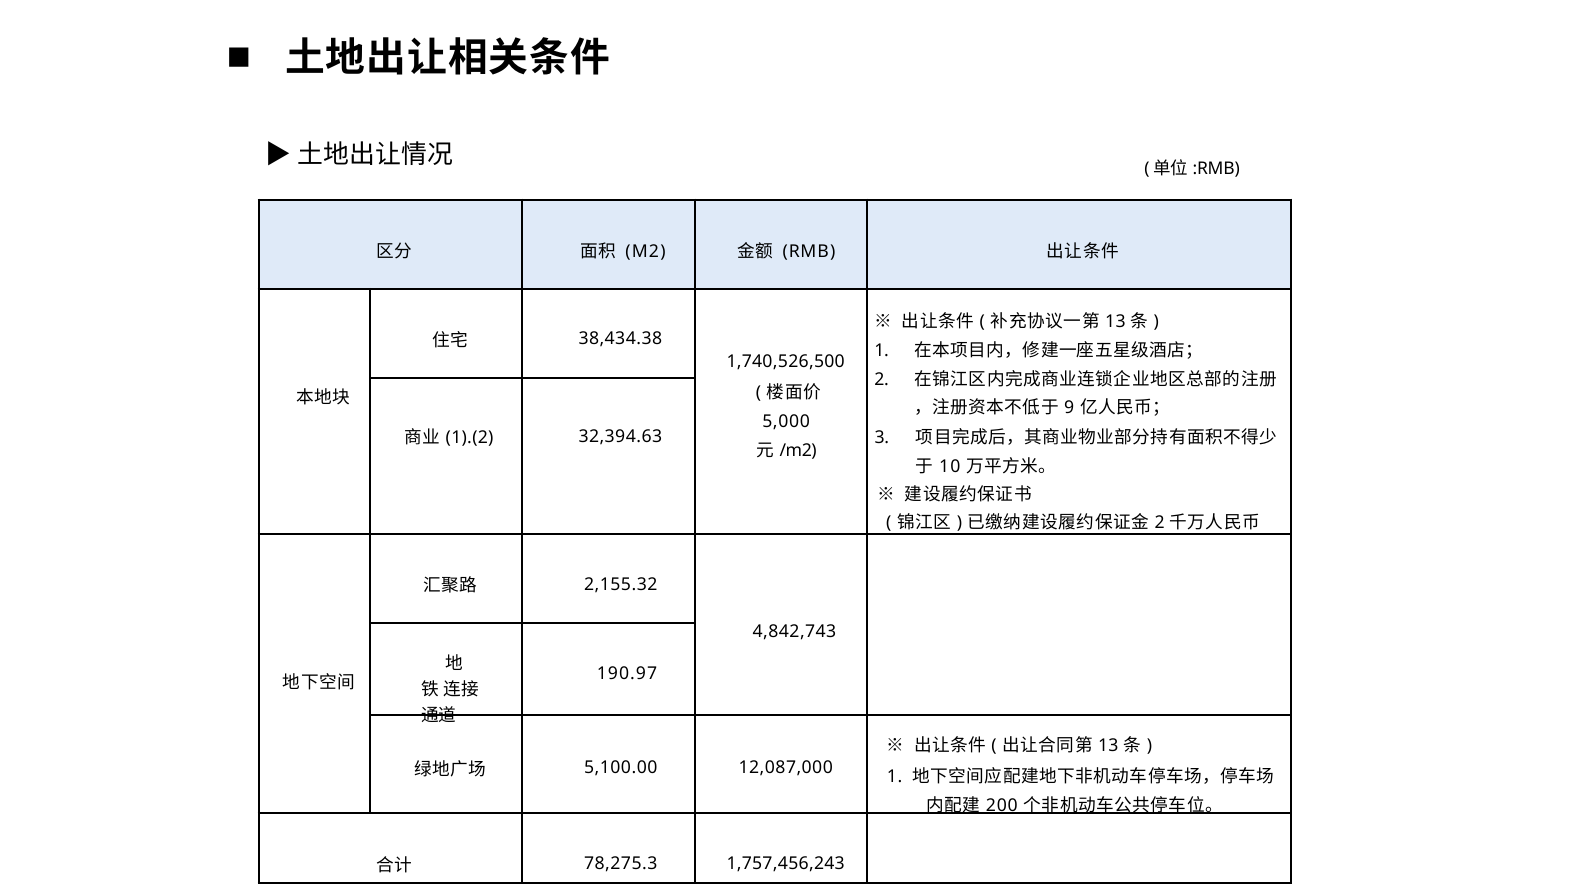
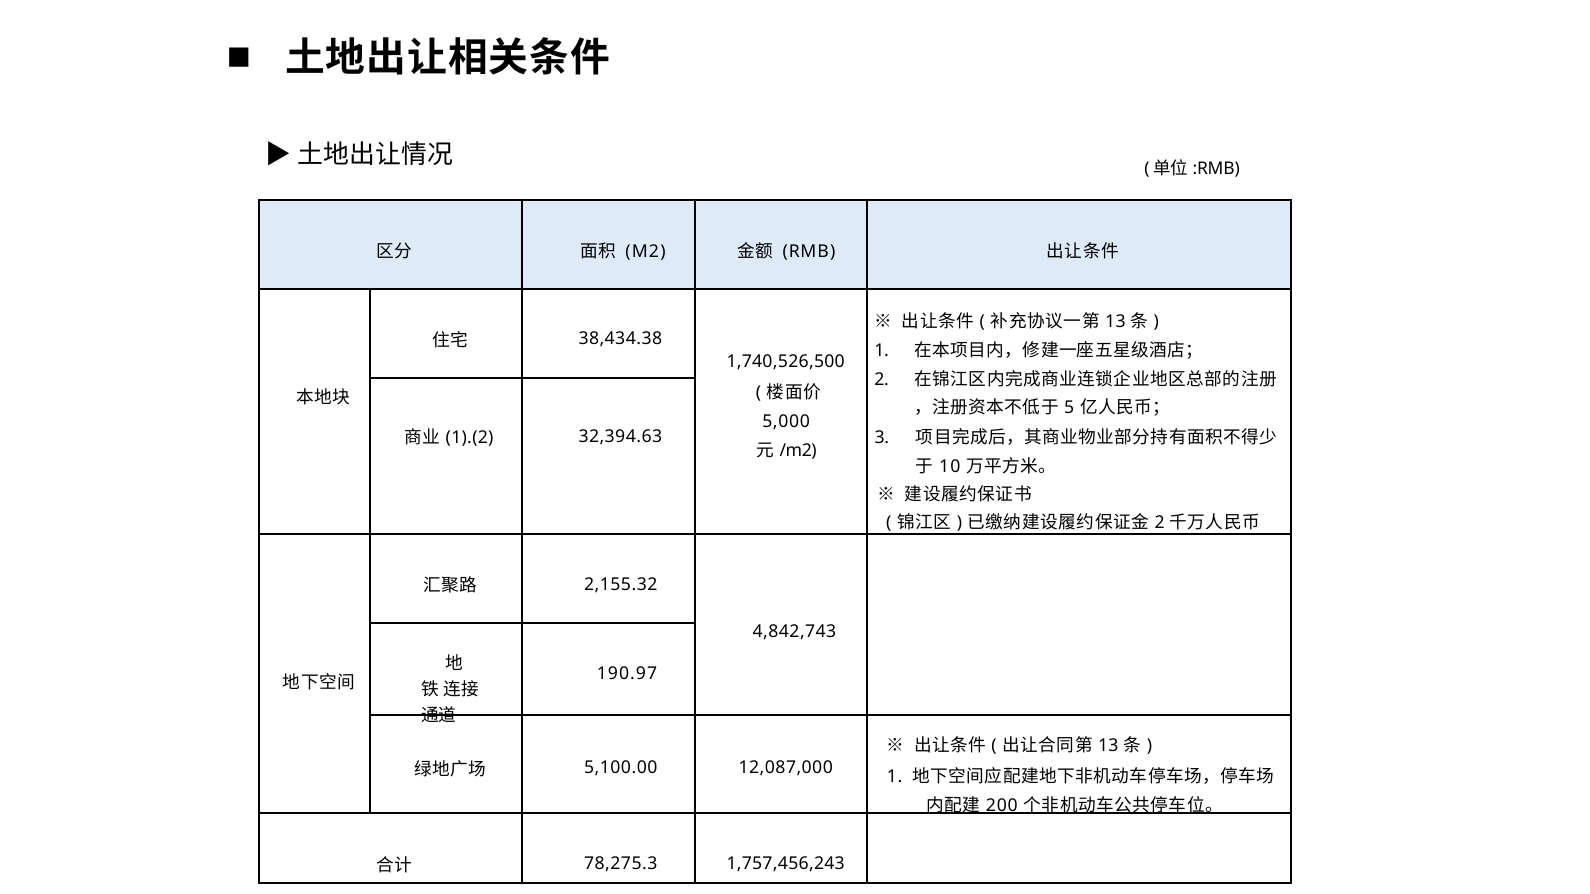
9: 9 -> 5 (1069, 408)
